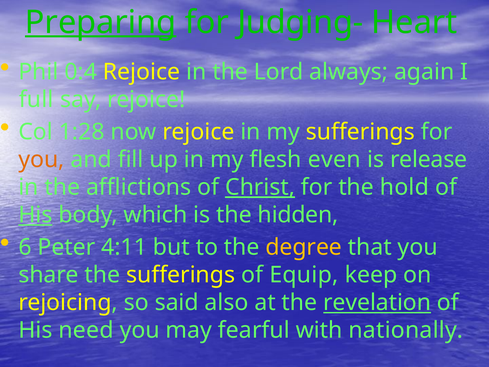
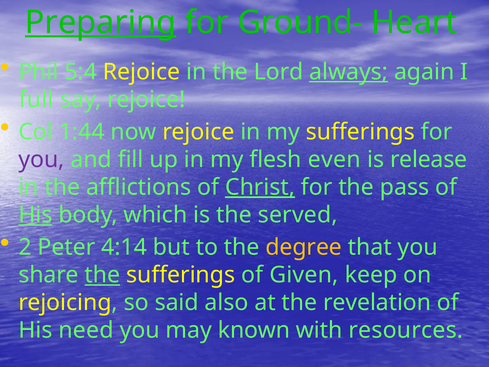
Judging-: Judging- -> Ground- (300, 22)
0:4: 0:4 -> 5:4 (81, 72)
always underline: none -> present (349, 72)
1:28: 1:28 -> 1:44 (82, 132)
you colour: orange -> purple (41, 159)
hold: hold -> pass (405, 187)
hidden: hidden -> served (298, 215)
6: 6 -> 2 (25, 247)
4:11: 4:11 -> 4:14 (124, 247)
the underline: none -> present (102, 275)
Equip: Equip -> Given (304, 275)
revelation underline: present -> none (377, 302)
fearful: fearful -> known (254, 330)
nationally: nationally -> resources (406, 330)
